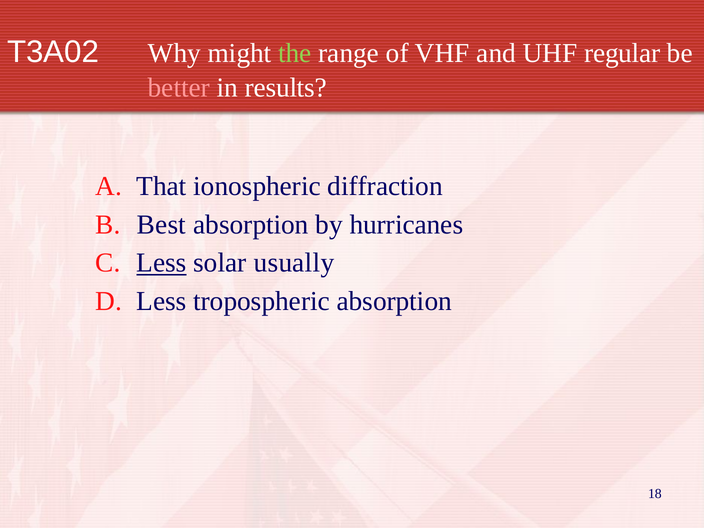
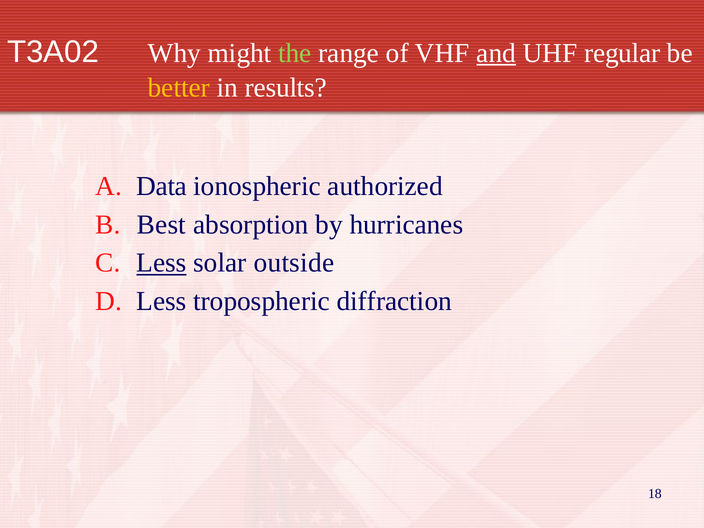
and underline: none -> present (496, 53)
better colour: pink -> yellow (179, 88)
That: That -> Data (162, 186)
diffraction: diffraction -> authorized (385, 186)
usually: usually -> outside (294, 263)
tropospheric absorption: absorption -> diffraction (394, 301)
